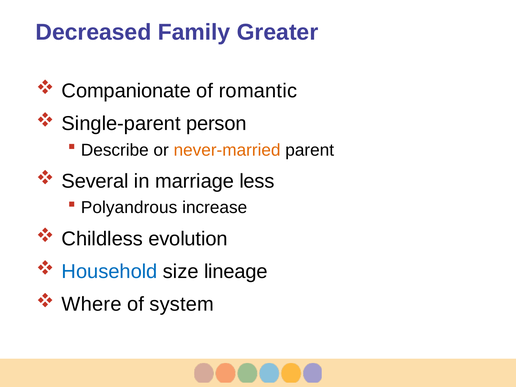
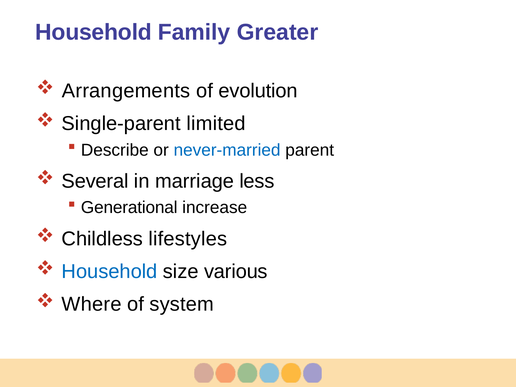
Decreased: Decreased -> Household (94, 32)
Companionate: Companionate -> Arrangements (126, 91)
romantic: romantic -> evolution (258, 91)
person: person -> limited (216, 124)
never-married colour: orange -> blue (227, 150)
Polyandrous: Polyandrous -> Generational (129, 208)
evolution: evolution -> lifestyles (188, 239)
lineage: lineage -> various (236, 271)
